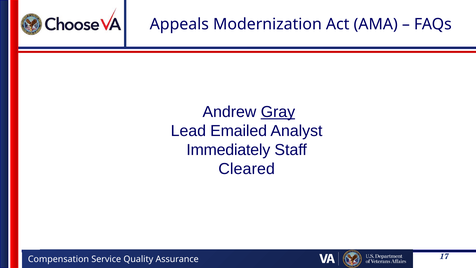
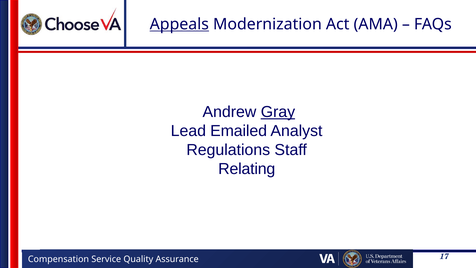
Appeals underline: none -> present (179, 24)
Immediately: Immediately -> Regulations (228, 150)
Cleared: Cleared -> Relating (247, 169)
